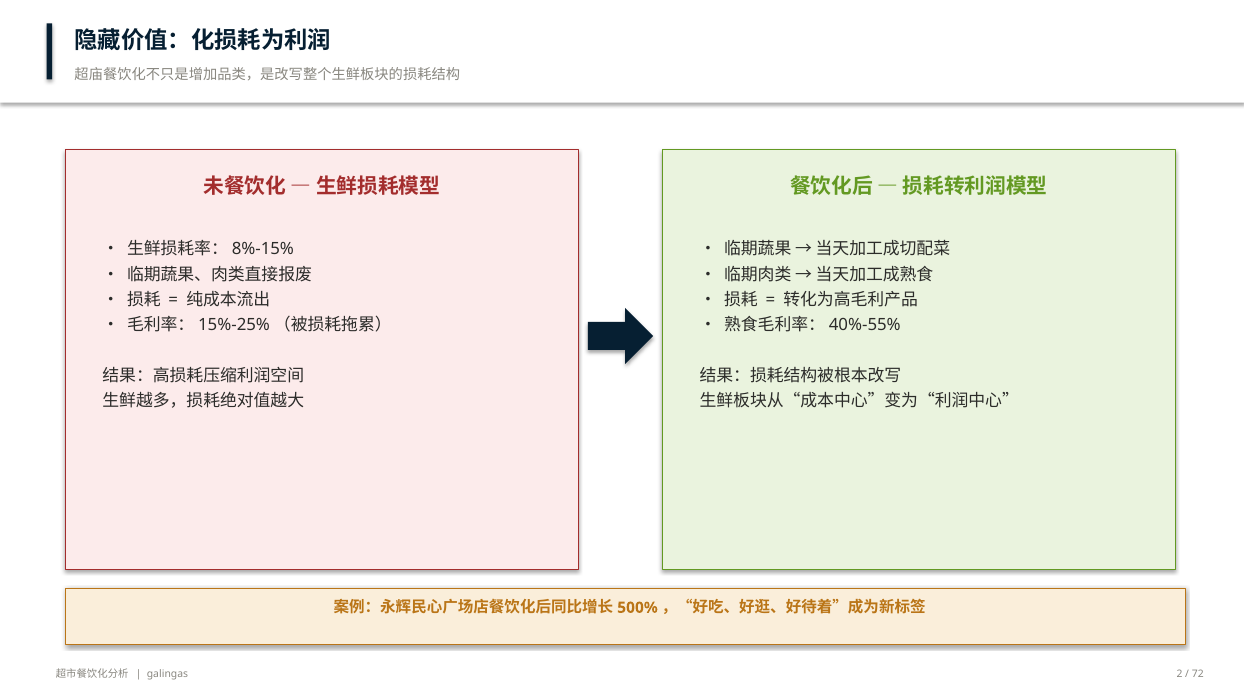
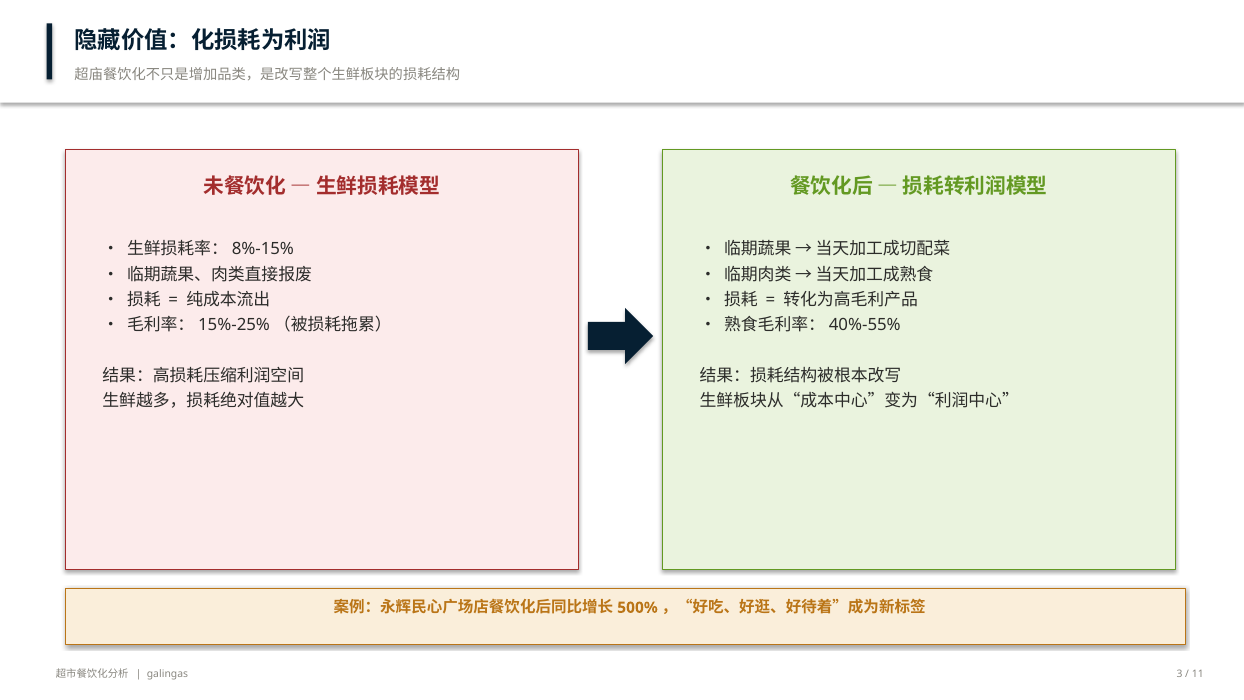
2: 2 -> 3 (1180, 674)
72: 72 -> 11 (1198, 674)
